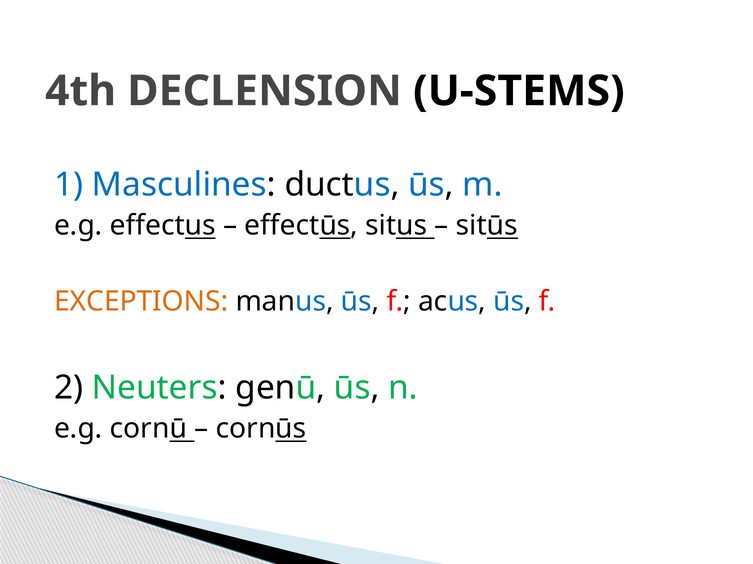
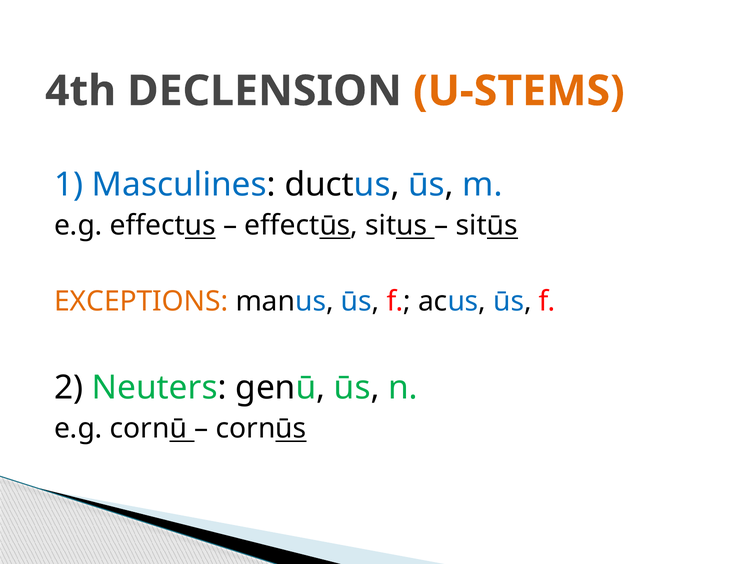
U-STEMS colour: black -> orange (519, 91)
